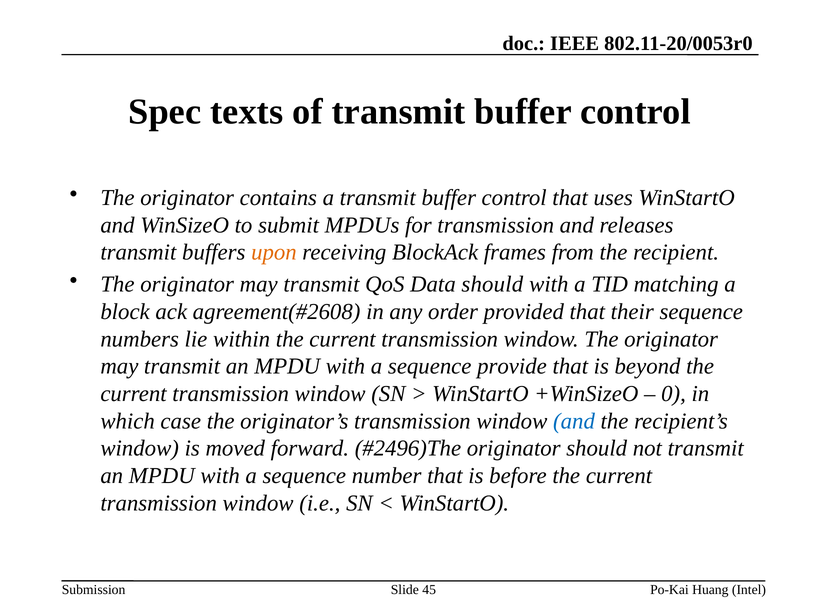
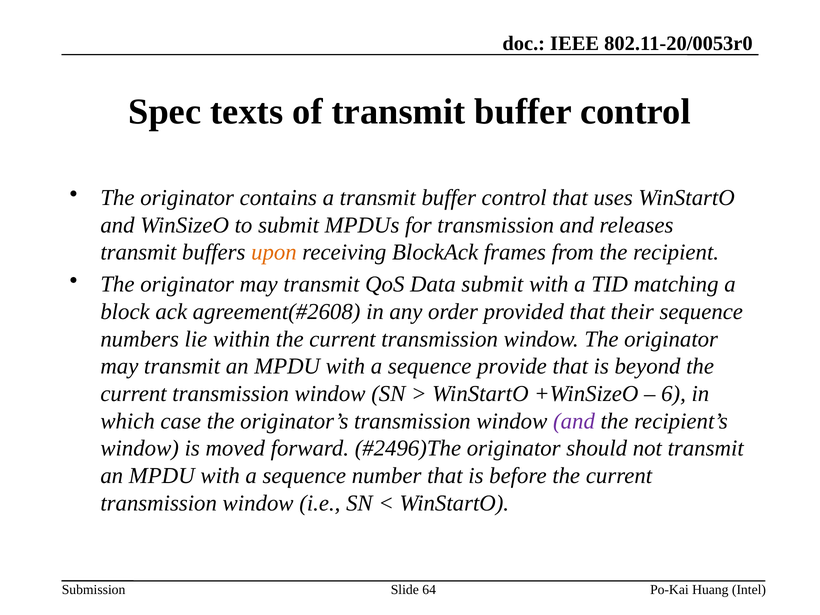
Data should: should -> submit (492, 284)
0: 0 -> 6 (673, 394)
and colour: blue -> purple (574, 421)
45: 45 -> 64 (429, 590)
